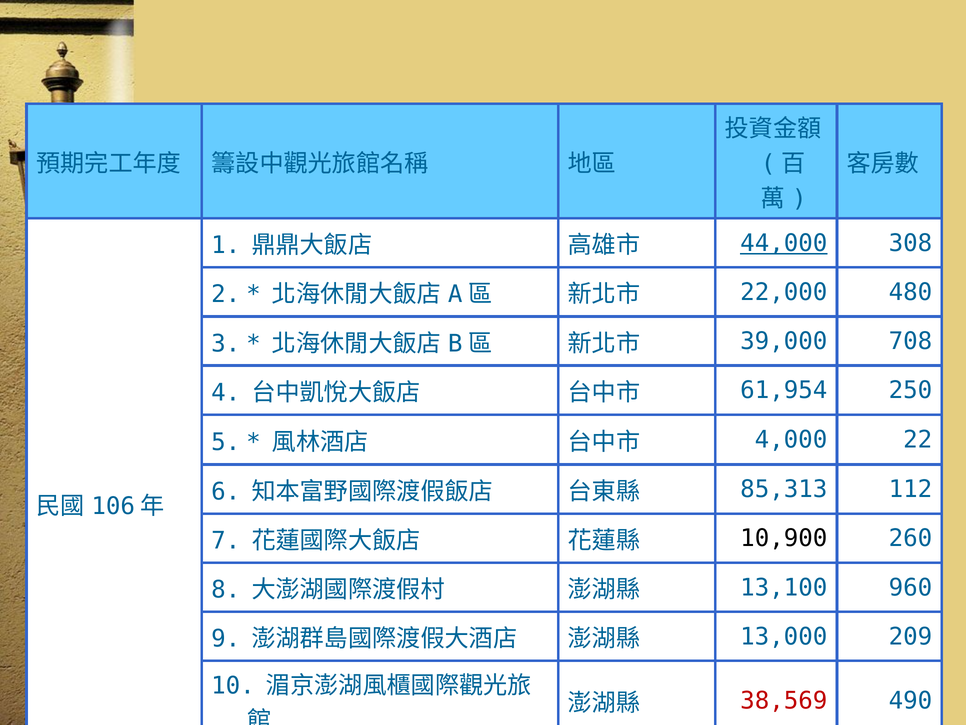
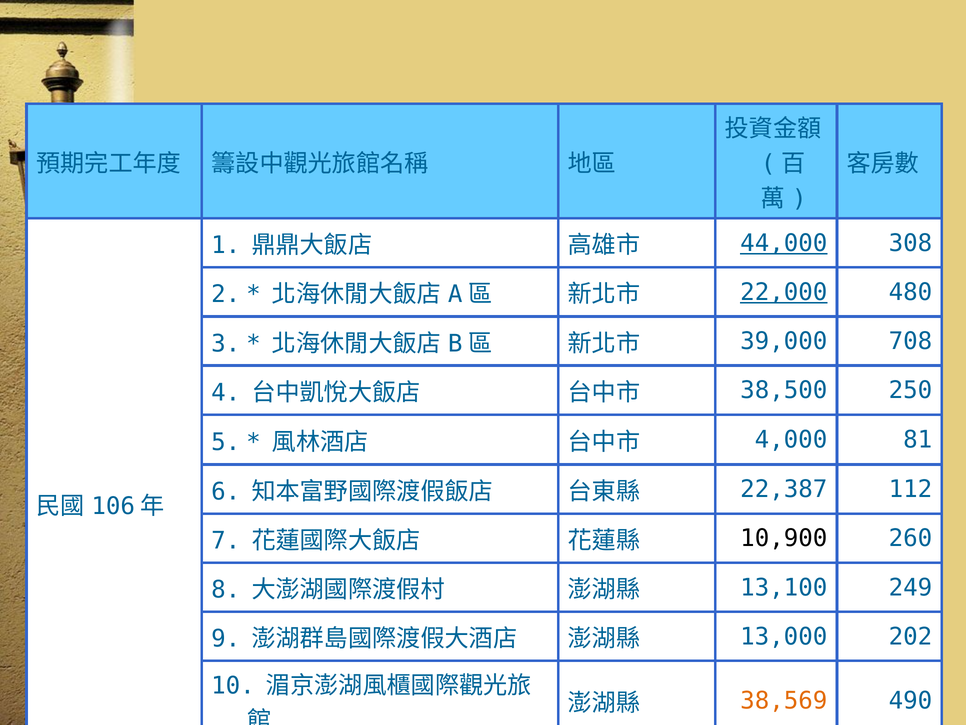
22,000 underline: none -> present (784, 292)
61,954: 61,954 -> 38,500 (784, 390)
22: 22 -> 81 (918, 440)
85,313: 85,313 -> 22,387 (784, 489)
960: 960 -> 249 (910, 587)
209: 209 -> 202 (910, 636)
38,569 colour: red -> orange (784, 700)
